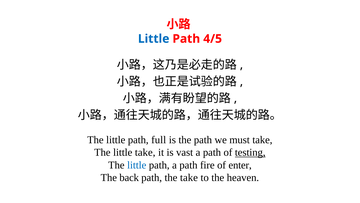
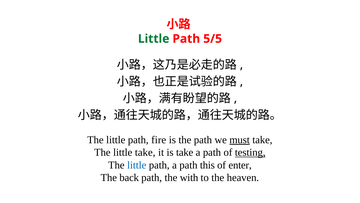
Little colour: blue -> green (154, 39)
4/5: 4/5 -> 5/5 (213, 39)
full: full -> fire (159, 139)
must underline: none -> present (240, 139)
is vast: vast -> take (185, 152)
fire: fire -> this (207, 165)
the take: take -> with (189, 177)
